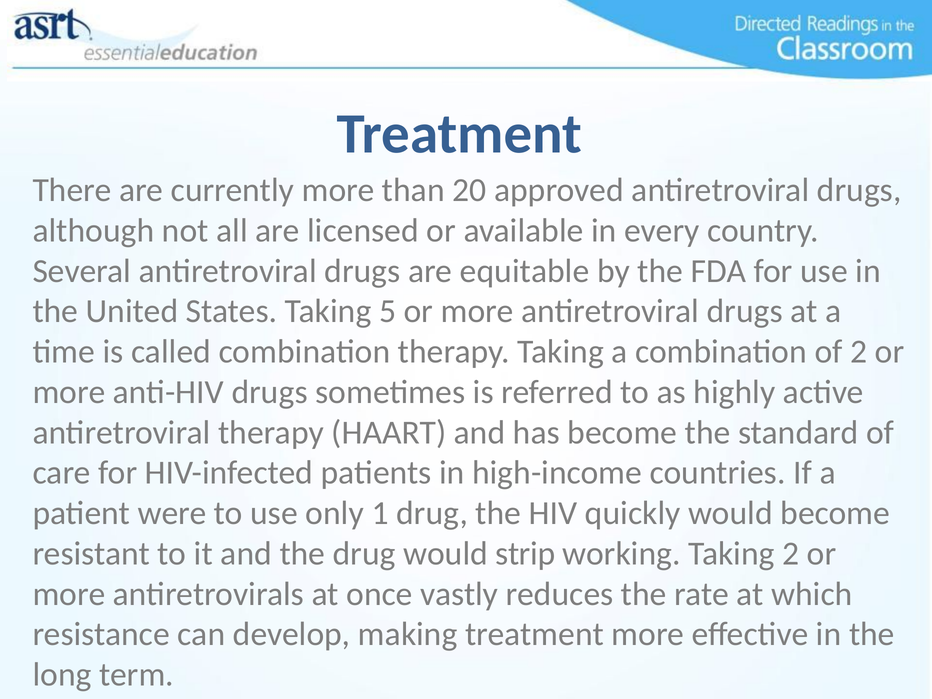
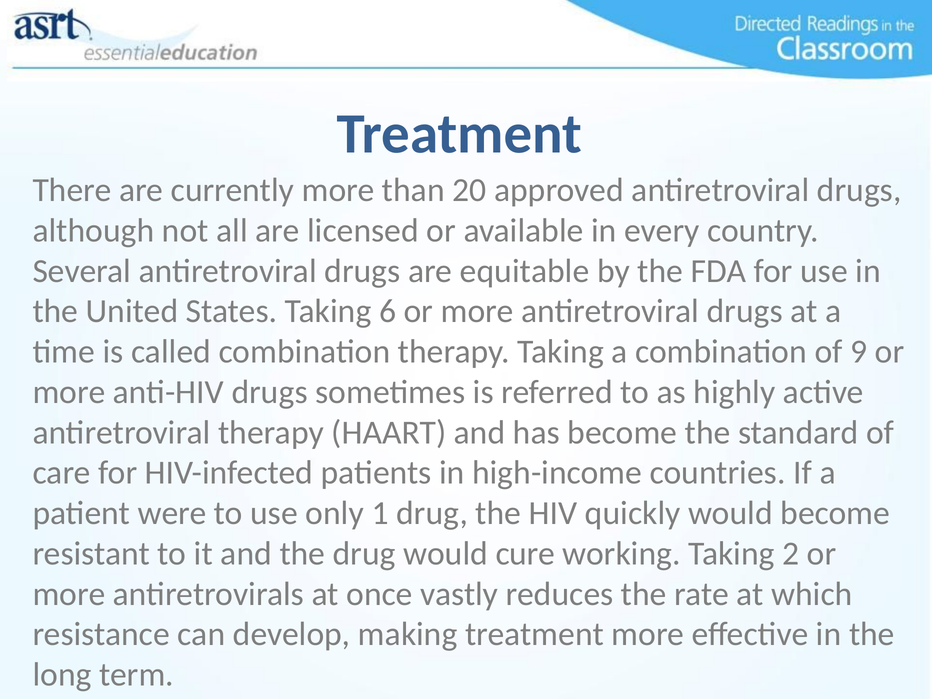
5: 5 -> 6 (388, 311)
of 2: 2 -> 9 (859, 352)
strip: strip -> cure (525, 554)
